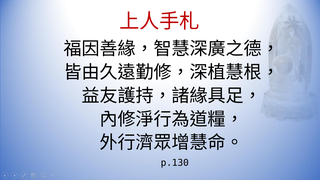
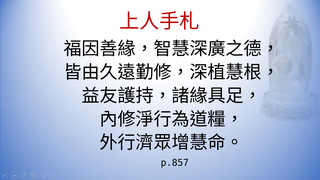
p.130: p.130 -> p.857 (175, 163)
